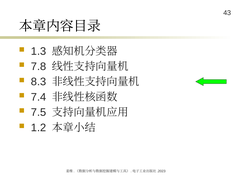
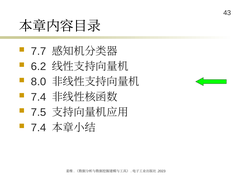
1.3: 1.3 -> 7.7 (39, 51)
7.8: 7.8 -> 6.2 (39, 67)
8.3: 8.3 -> 8.0 (39, 82)
1.2: 1.2 -> 7.4 (39, 128)
